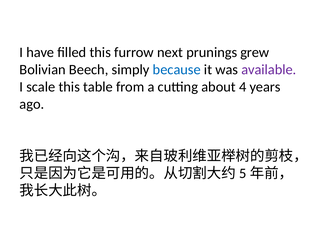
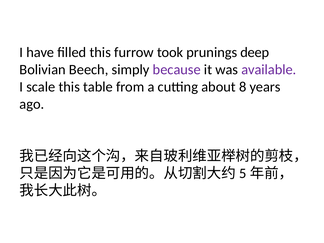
next: next -> took (170, 52)
grew: grew -> deep (255, 52)
because colour: blue -> purple (177, 70)
4: 4 -> 8 (243, 87)
